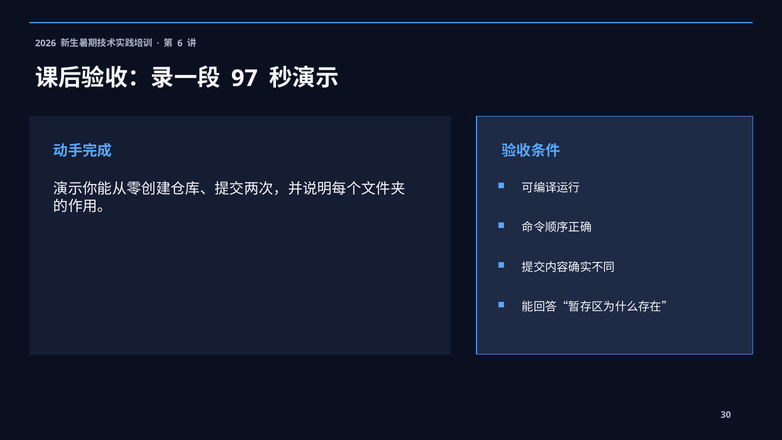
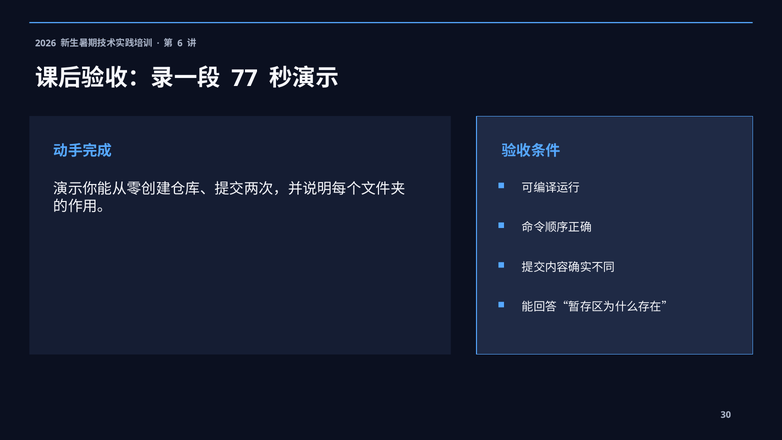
97: 97 -> 77 (244, 78)
